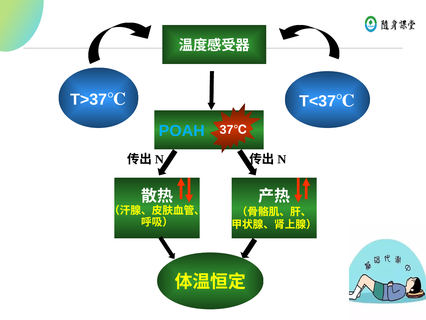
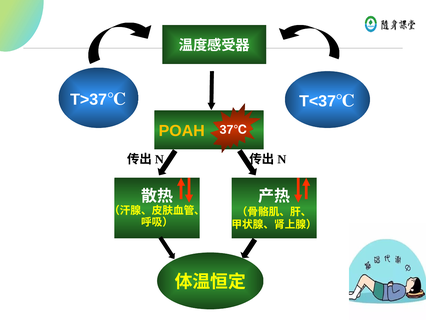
POAH colour: light blue -> yellow (182, 131)
